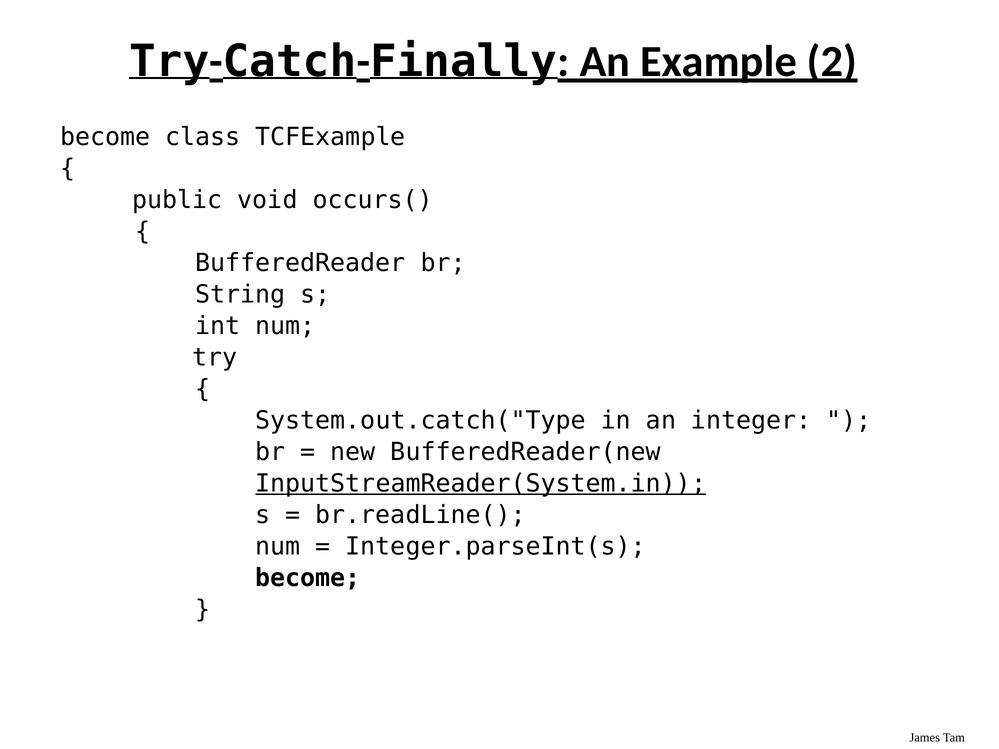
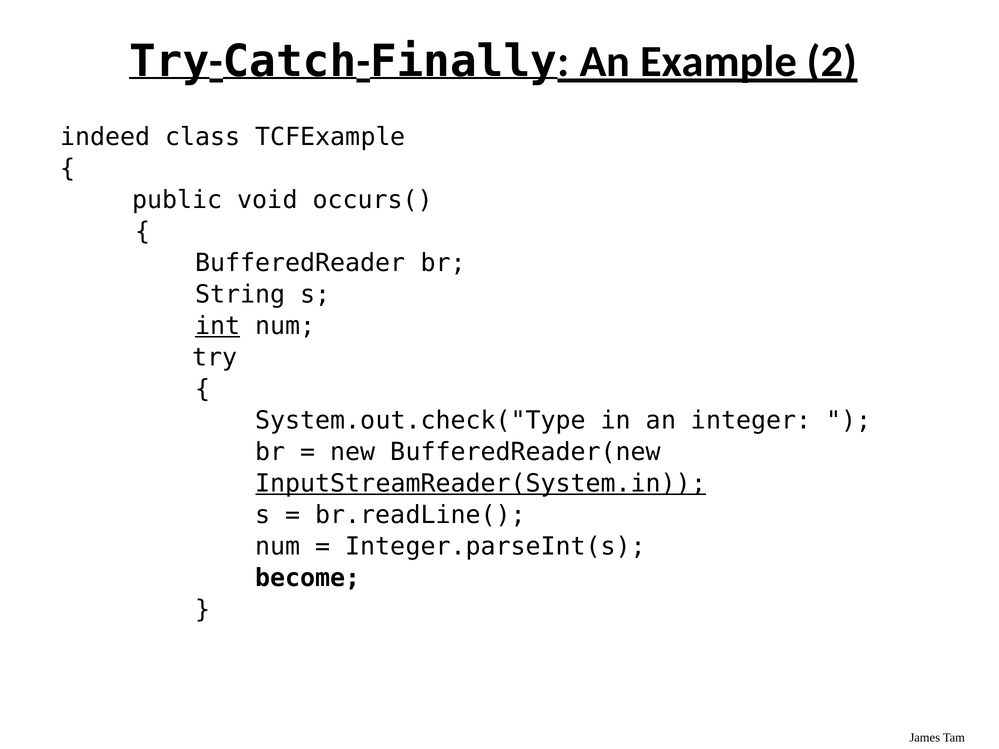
become: become -> indeed (105, 137)
int underline: none -> present (218, 326)
System.out.catch("Type: System.out.catch("Type -> System.out.check("Type (421, 421)
